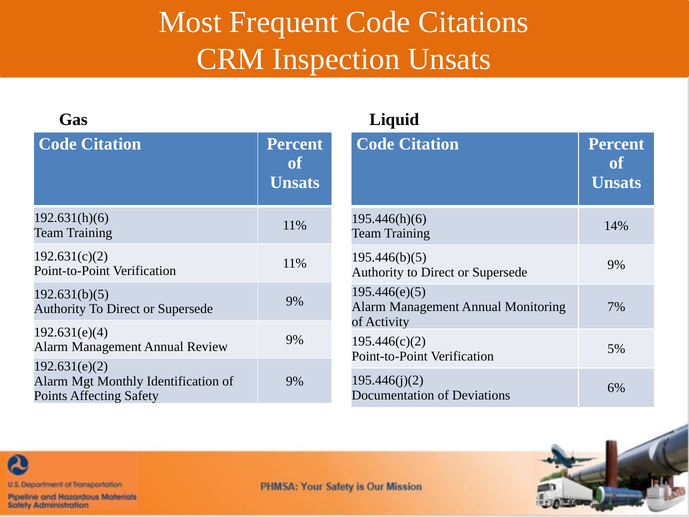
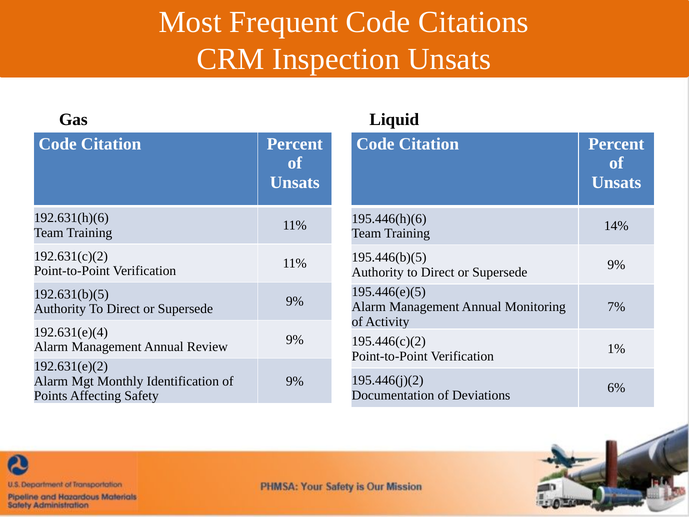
5%: 5% -> 1% (616, 349)
